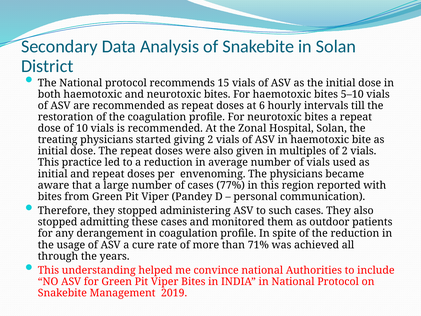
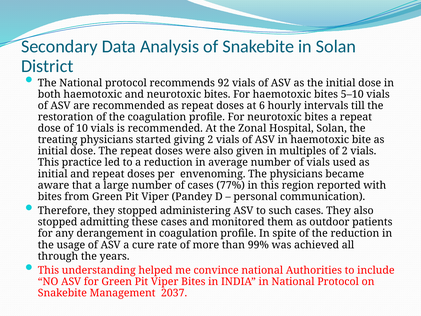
15: 15 -> 92 (223, 83)
71%: 71% -> 99% (258, 245)
2019: 2019 -> 2037 (174, 293)
